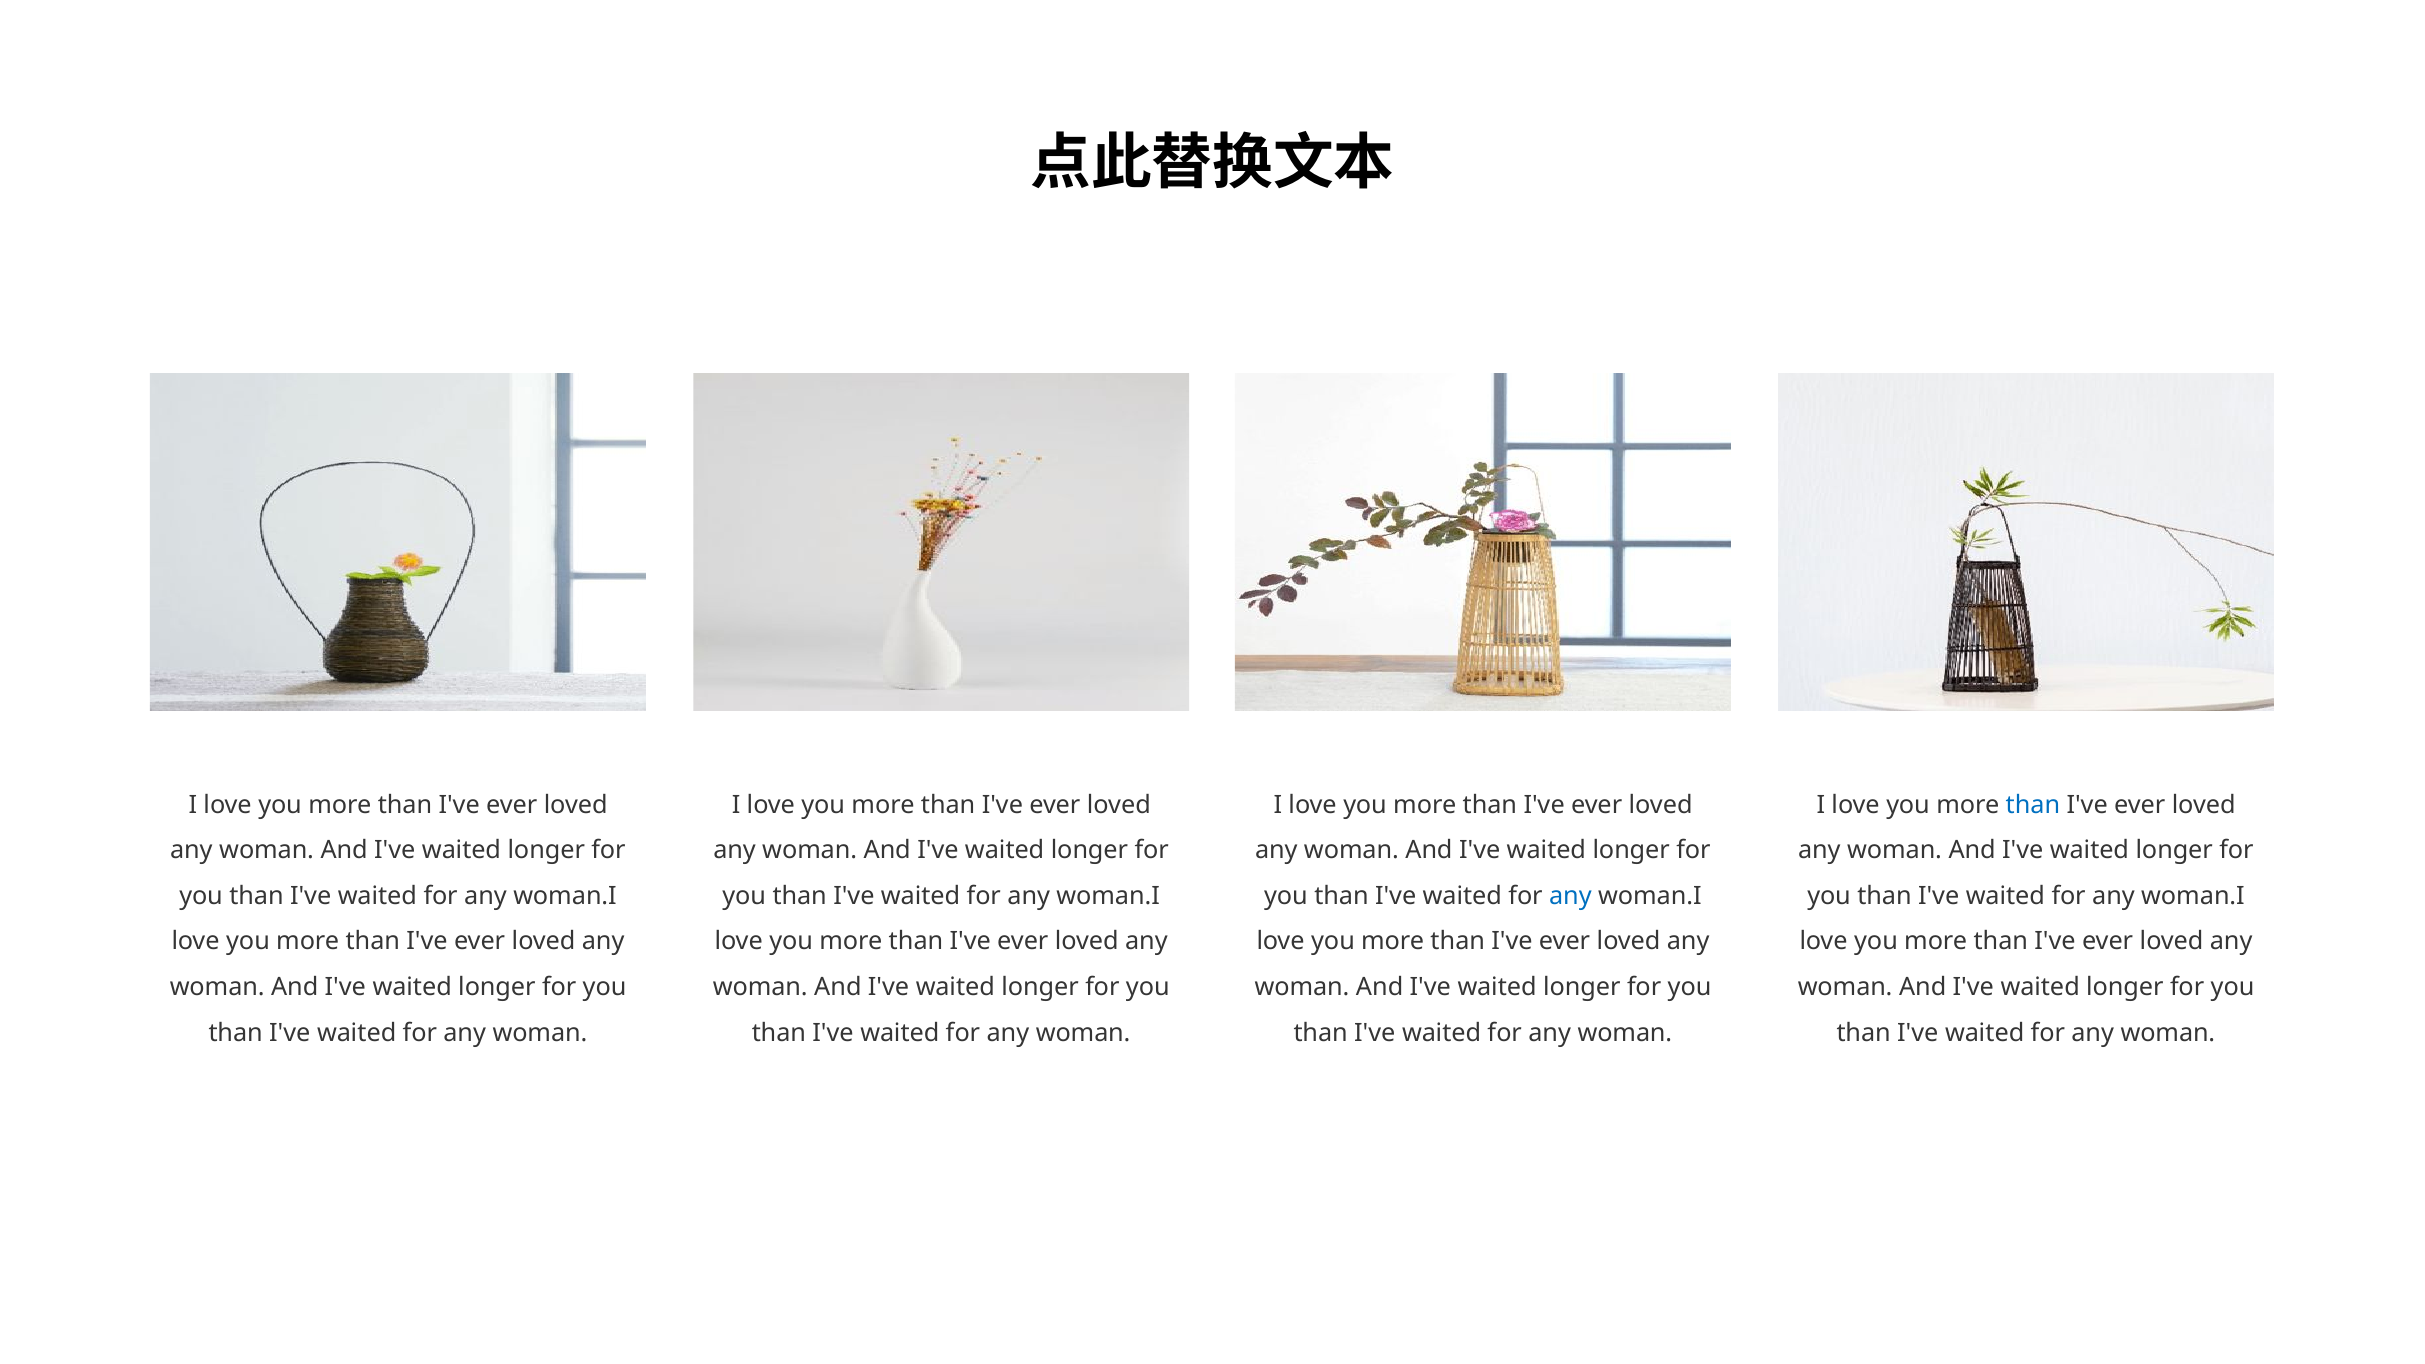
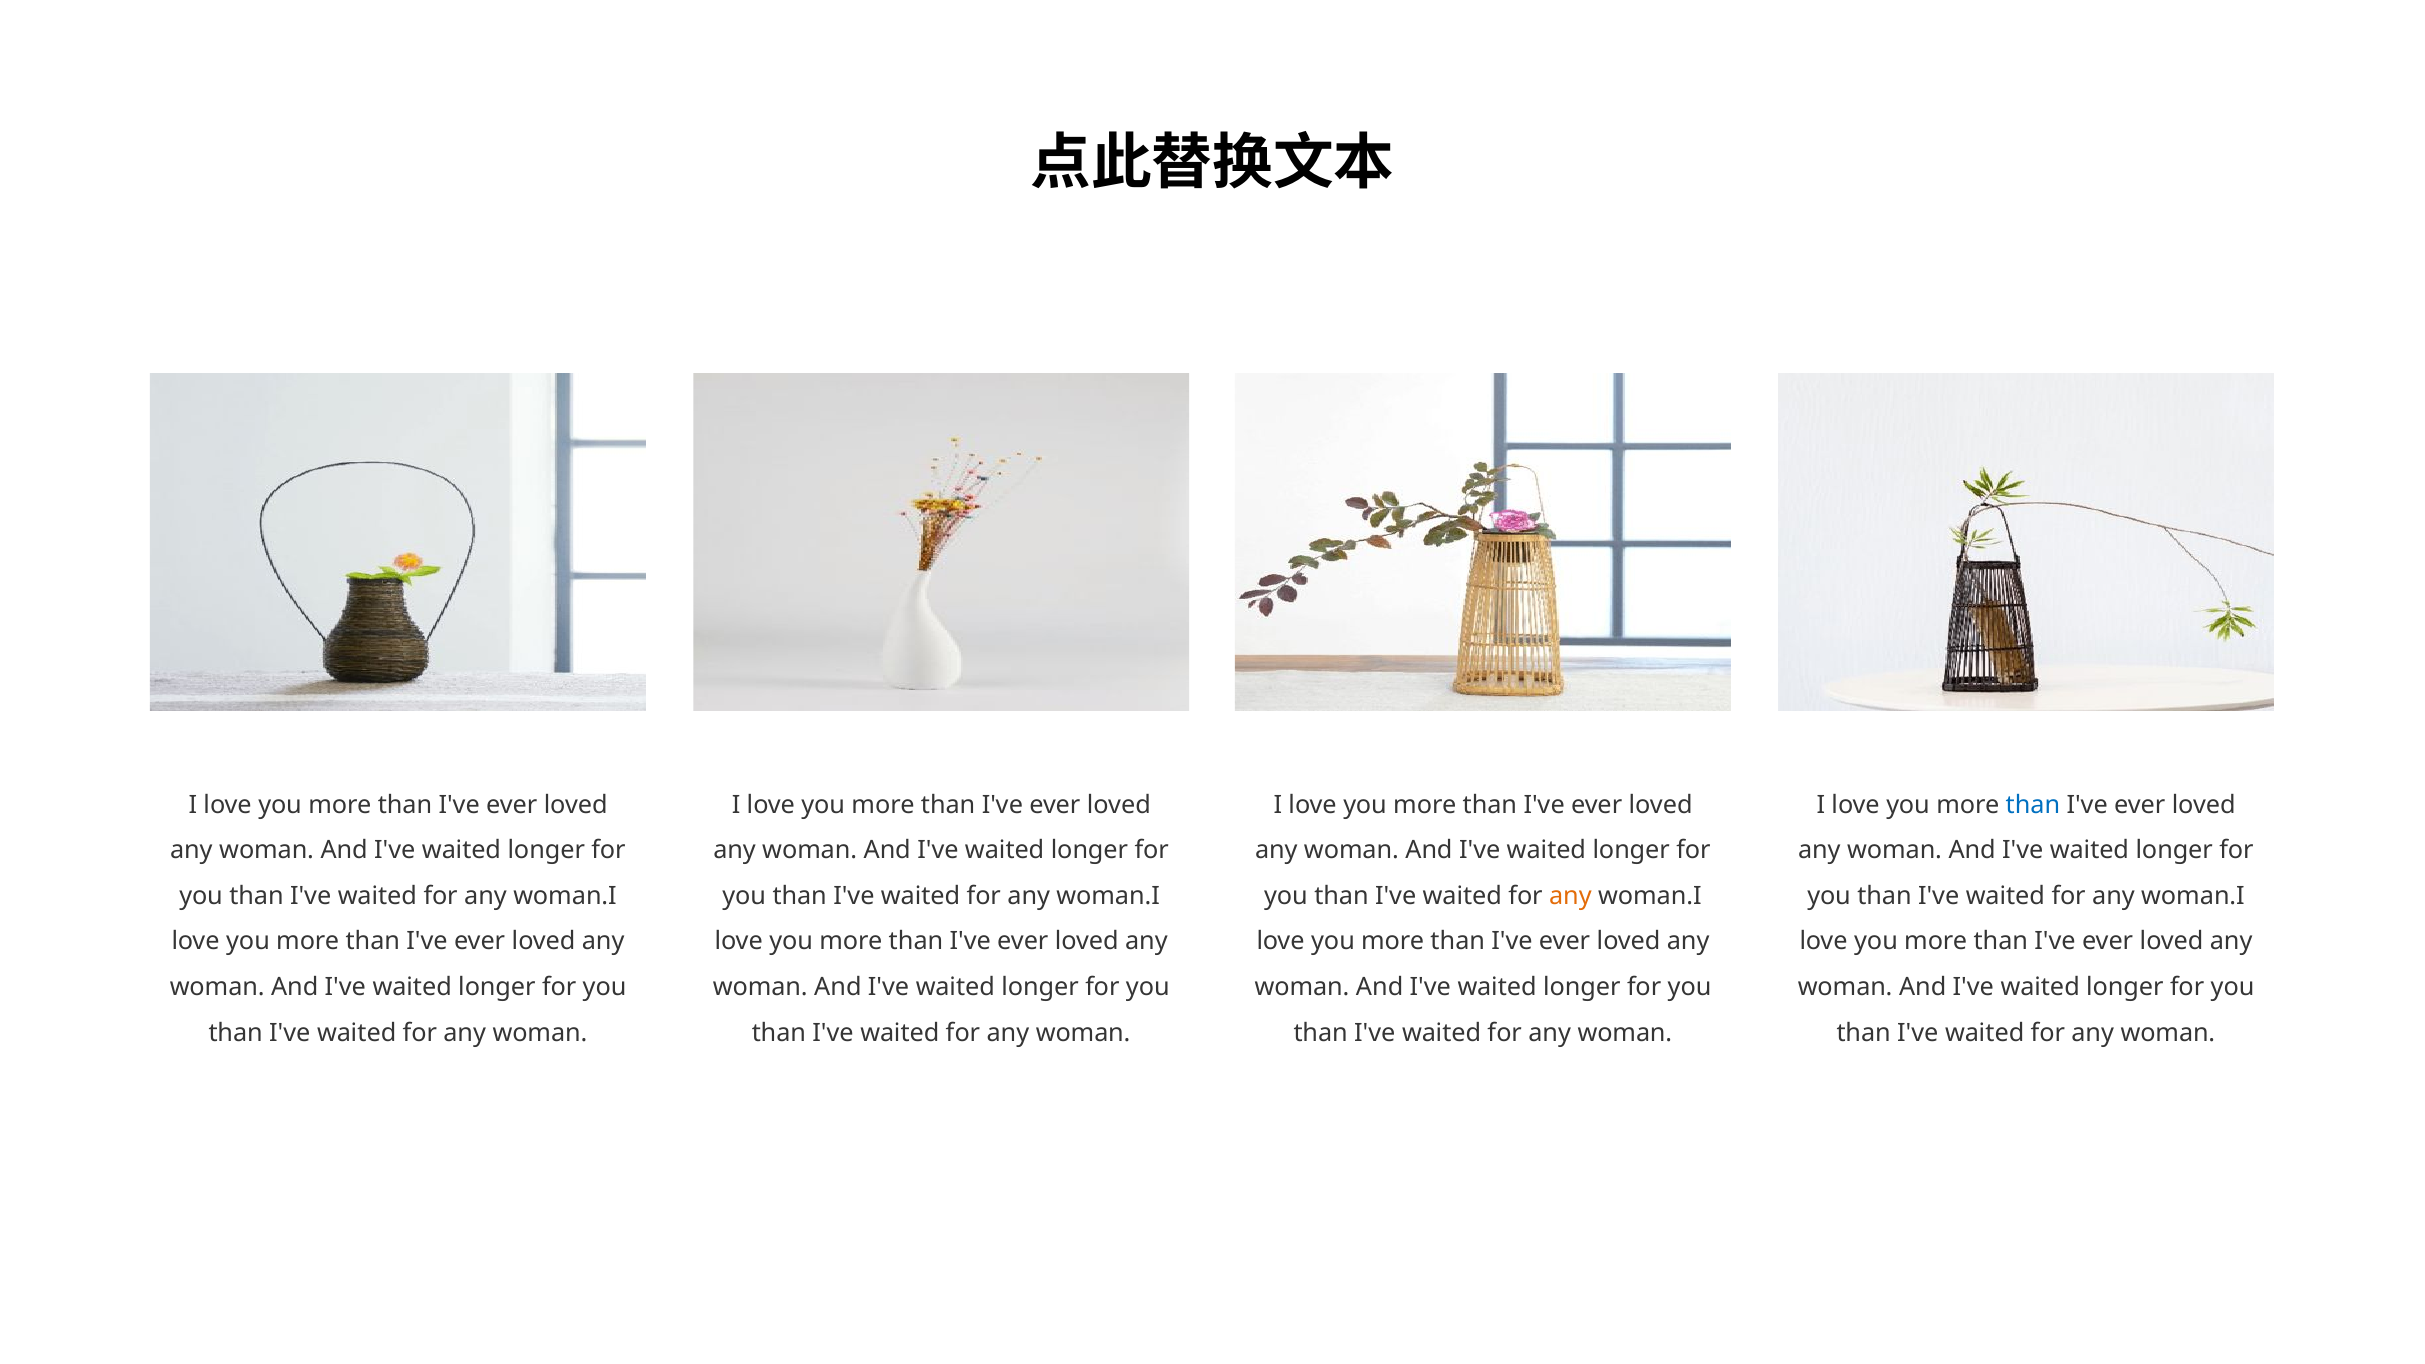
any colour: blue -> orange (1570, 896)
